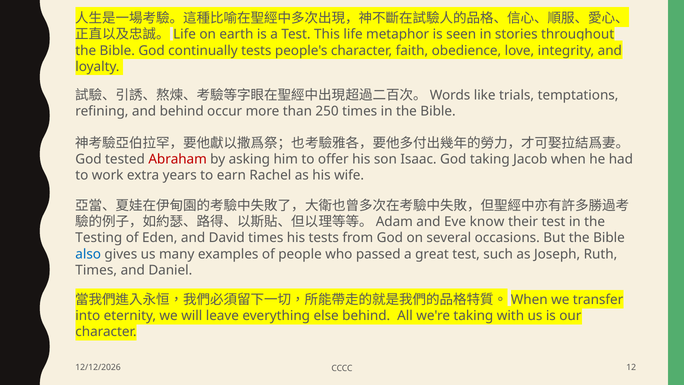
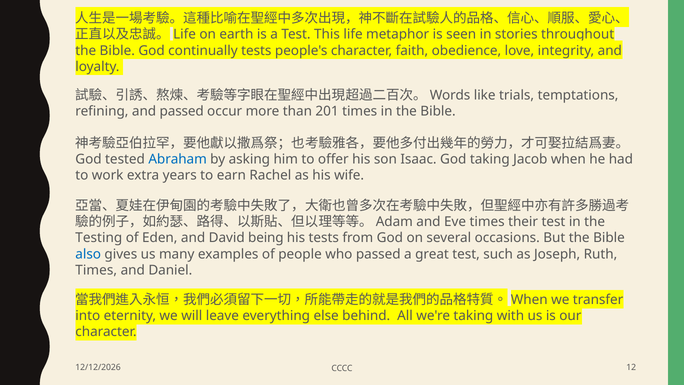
and behind: behind -> passed (182, 111)
250: 250 -> 201 (327, 111)
Abraham colour: red -> blue (178, 159)
Eve know: know -> times (487, 222)
David times: times -> being (266, 238)
